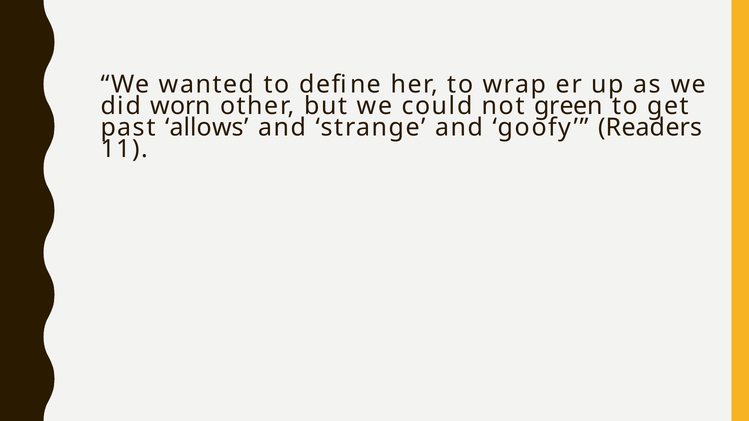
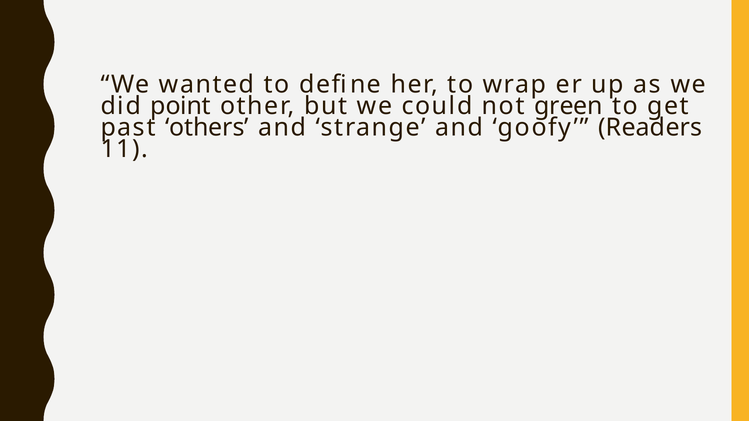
worn: worn -> point (181, 106)
allows: allows -> others (207, 128)
